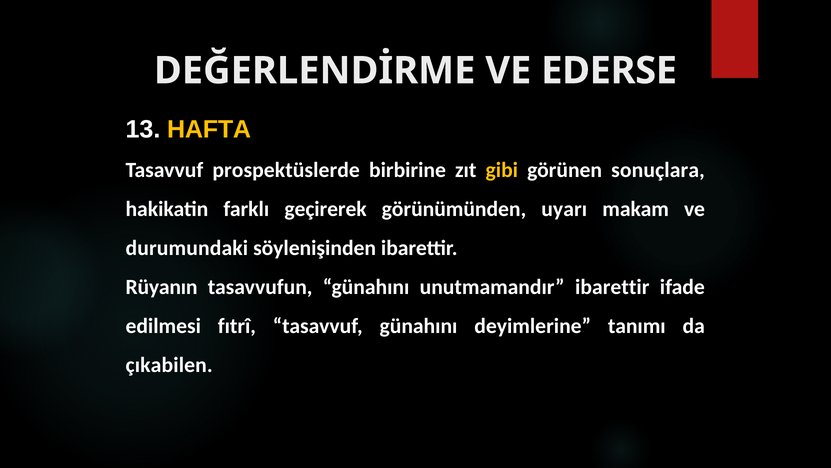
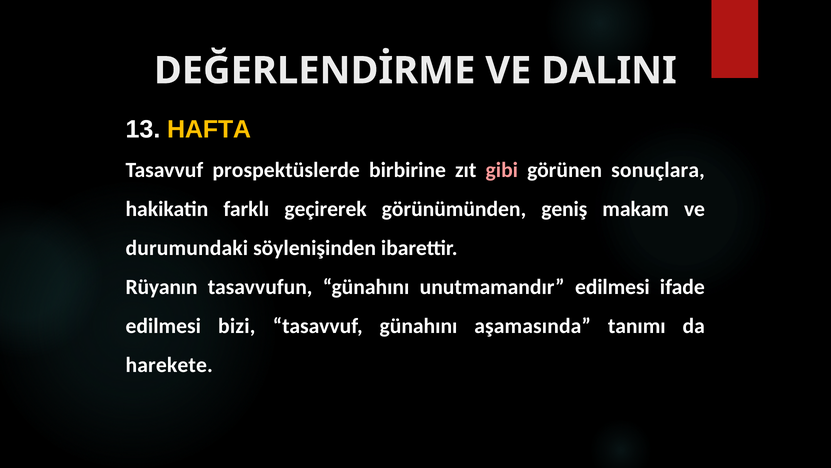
EDERSE: EDERSE -> DALINI (609, 71)
gibi colour: yellow -> pink (502, 170)
uyarı: uyarı -> geniş (564, 209)
unutmamandır ibarettir: ibarettir -> edilmesi (612, 287)
fıtrî: fıtrî -> bizi (237, 326)
deyimlerine: deyimlerine -> aşamasında (533, 326)
çıkabilen: çıkabilen -> harekete (169, 365)
